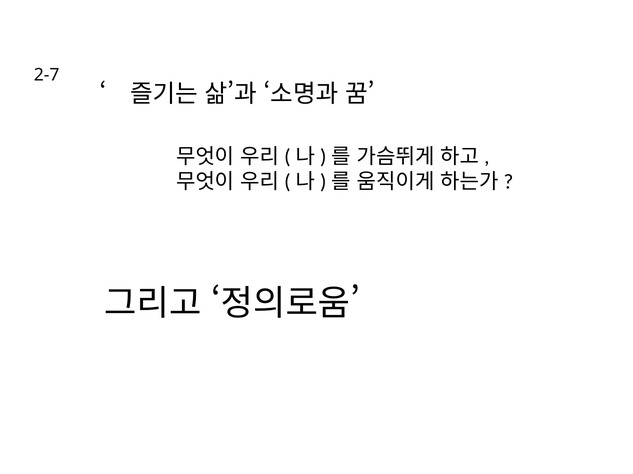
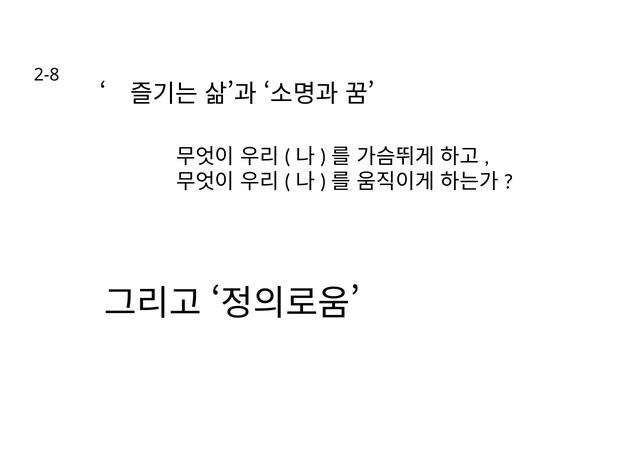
2-7: 2-7 -> 2-8 (47, 75)
